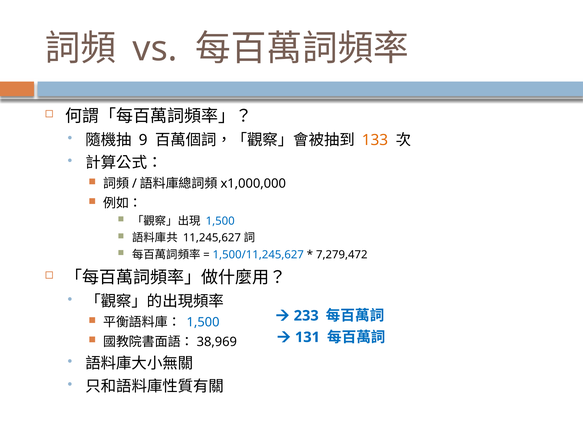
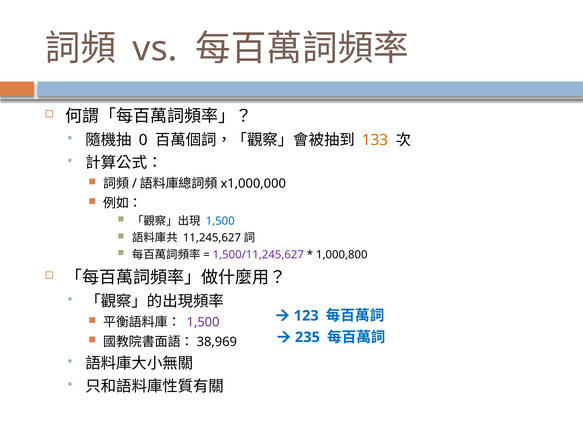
9: 9 -> 0 (143, 140)
1,500/11,245,627 colour: blue -> purple (258, 255)
7,279,472: 7,279,472 -> 1,000,800 (342, 255)
233: 233 -> 123 (306, 316)
1,500 colour: blue -> purple (203, 323)
131: 131 -> 235 (307, 337)
